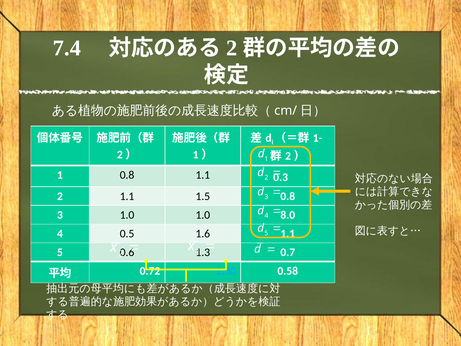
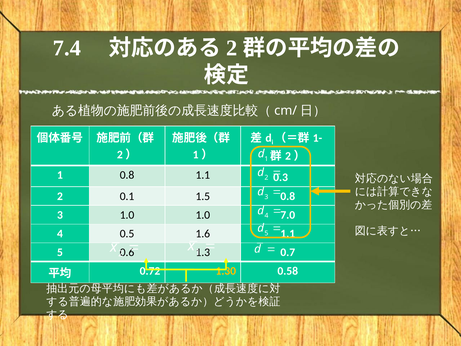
2 1.1: 1.1 -> 0.1 (127, 196)
8.0: 8.0 -> 7.0 (288, 215)
1.30 colour: light blue -> yellow (226, 271)
